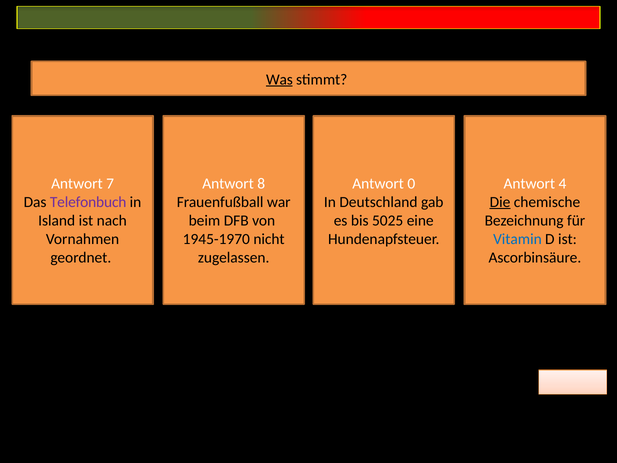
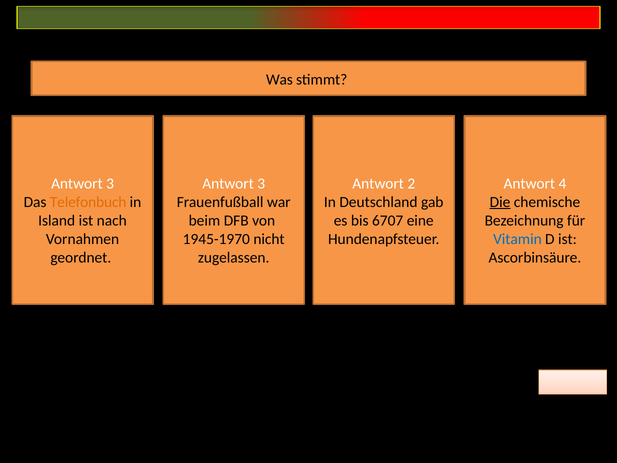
Was underline: present -> none (279, 79)
7: 7 -> 3 (110, 183)
8: 8 -> 3 (261, 183)
0: 0 -> 2 (411, 183)
Telefonbuch colour: purple -> orange (88, 202)
5025: 5025 -> 6707 (388, 220)
